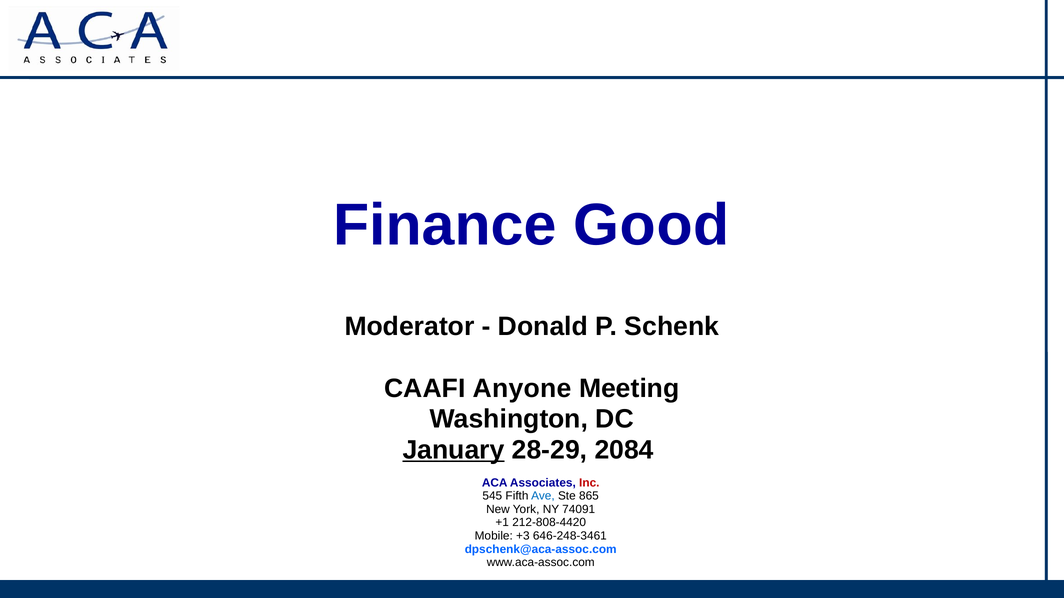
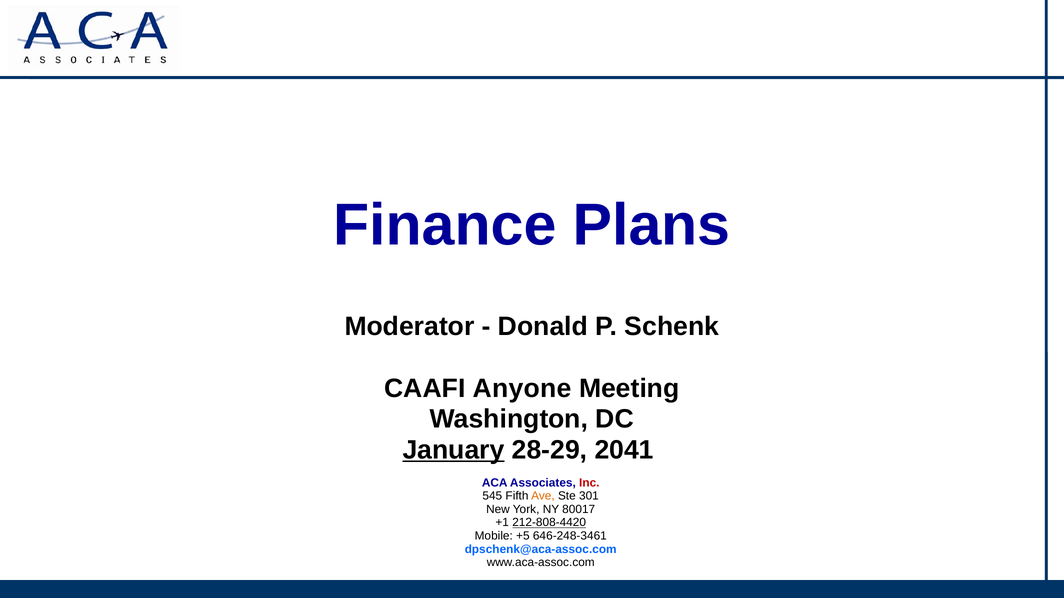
Good: Good -> Plans (652, 226)
2084: 2084 -> 2041 (624, 450)
Ave colour: blue -> orange (543, 496)
865: 865 -> 301 (589, 496)
74091: 74091 -> 80017 (579, 510)
212-808-4420 underline: none -> present (549, 523)
+3: +3 -> +5 (523, 536)
